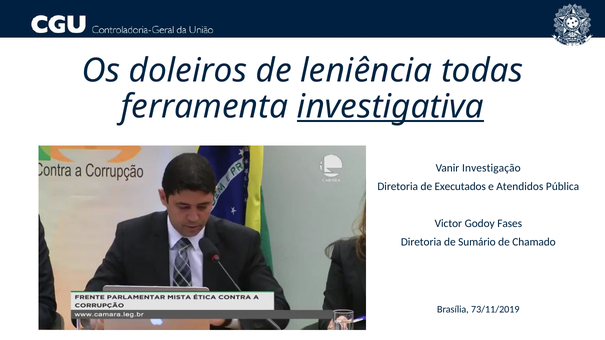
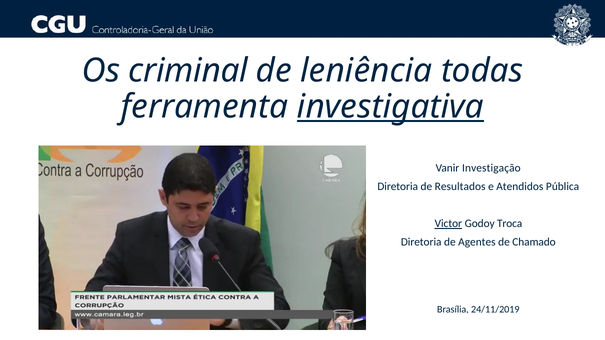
doleiros: doleiros -> criminal (188, 71)
Executados: Executados -> Resultados (460, 187)
Victor underline: none -> present (448, 224)
Fases: Fases -> Troca (510, 224)
Sumário: Sumário -> Agentes (477, 242)
73/11/2019: 73/11/2019 -> 24/11/2019 (495, 309)
